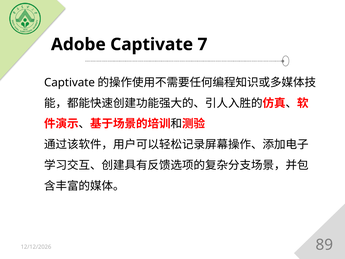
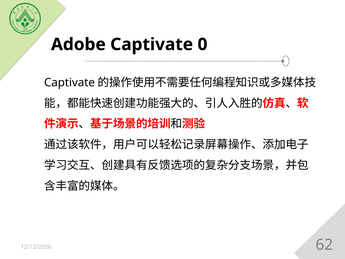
7: 7 -> 0 (202, 44)
89: 89 -> 62 (324, 245)
